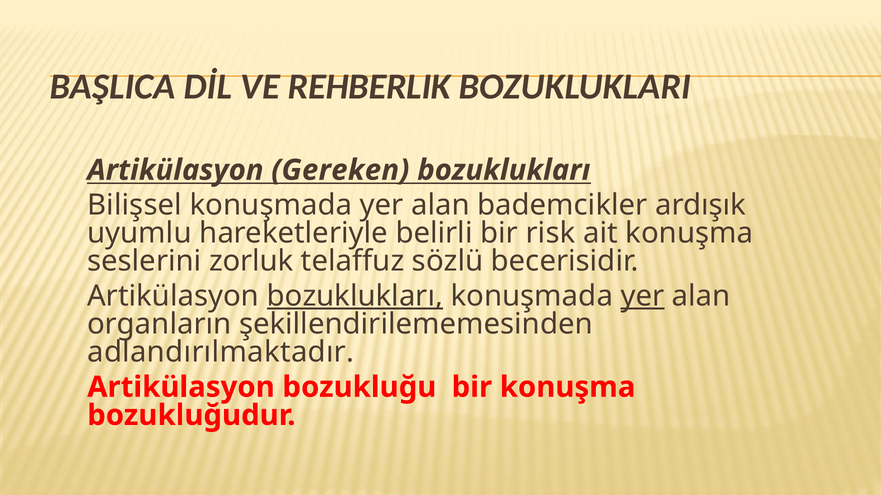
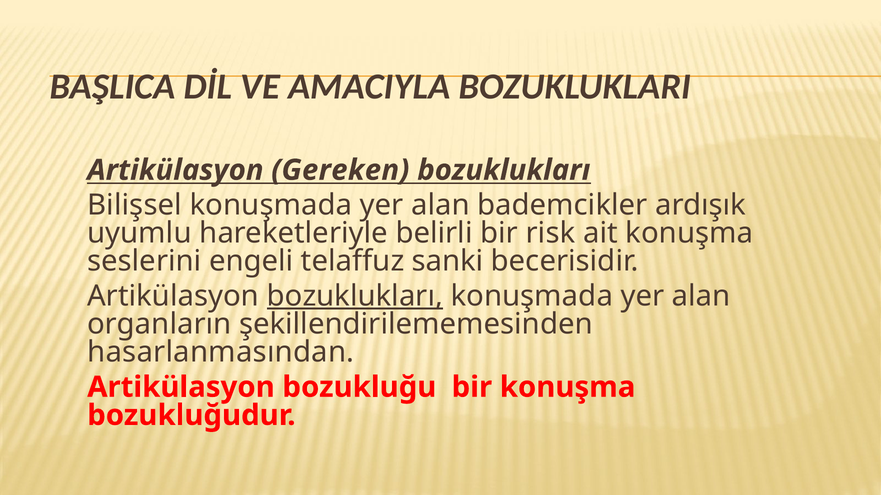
REHBERLIK: REHBERLIK -> AMACIYLA (369, 87)
zorluk: zorluk -> engeli (251, 261)
sözlü: sözlü -> sanki (448, 261)
yer underline: present -> none (642, 296)
adlandırılmaktadır: adlandırılmaktadır -> hasarlanmasından (221, 353)
